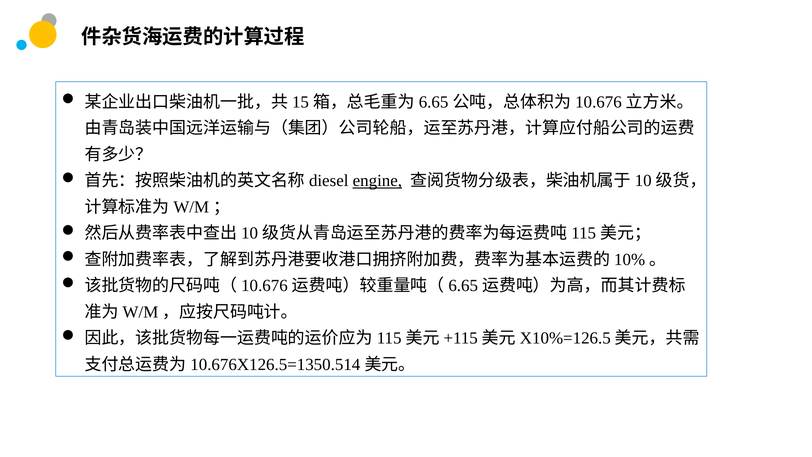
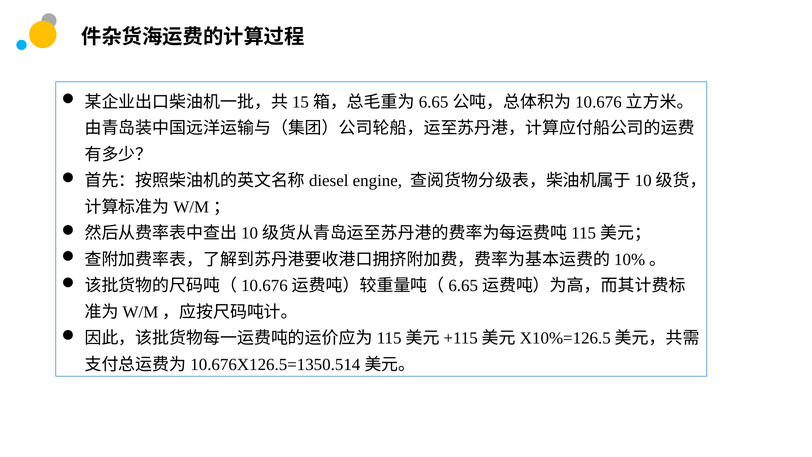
engine underline: present -> none (377, 181)
